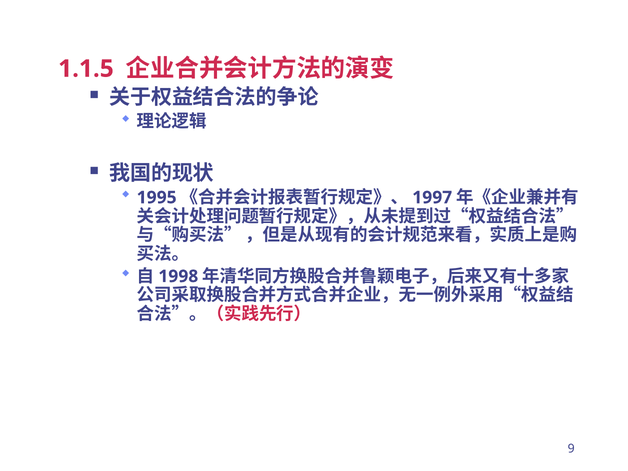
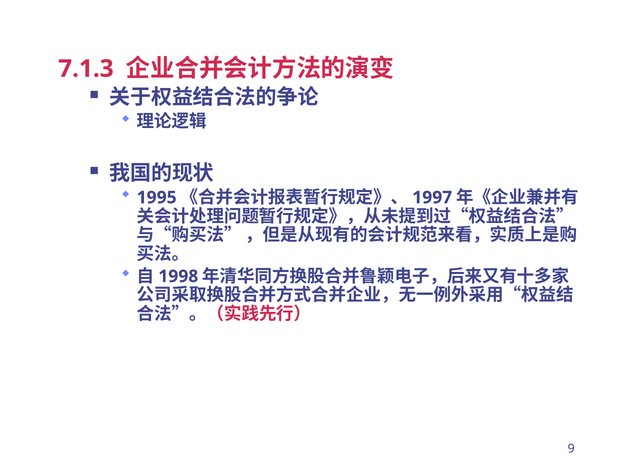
1.1.5: 1.1.5 -> 7.1.3 (86, 69)
